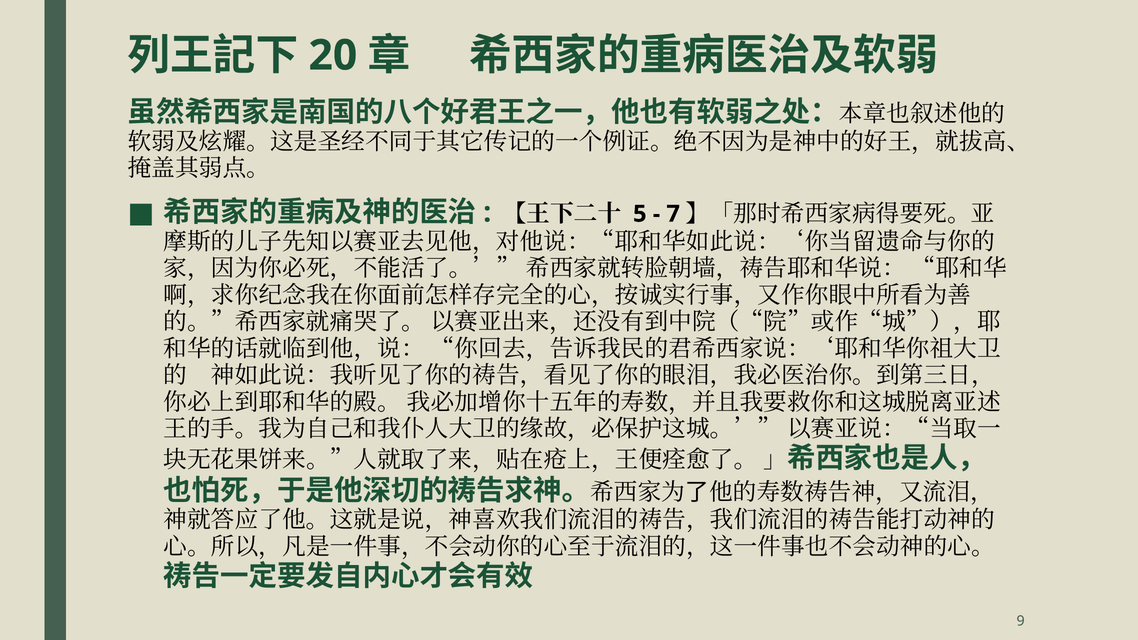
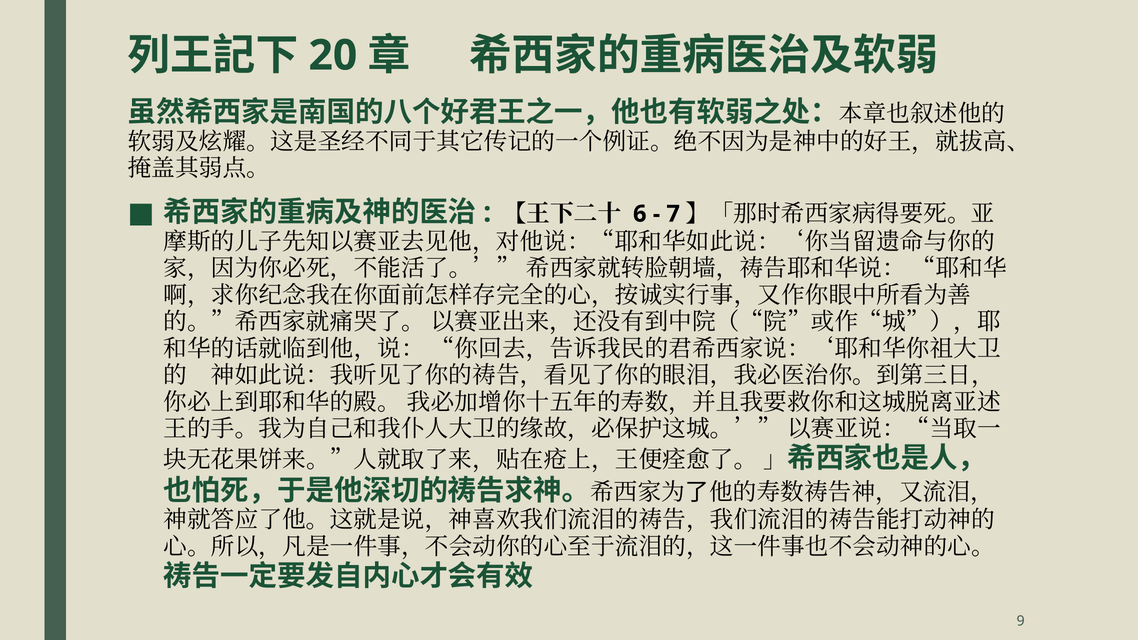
5: 5 -> 6 (640, 214)
